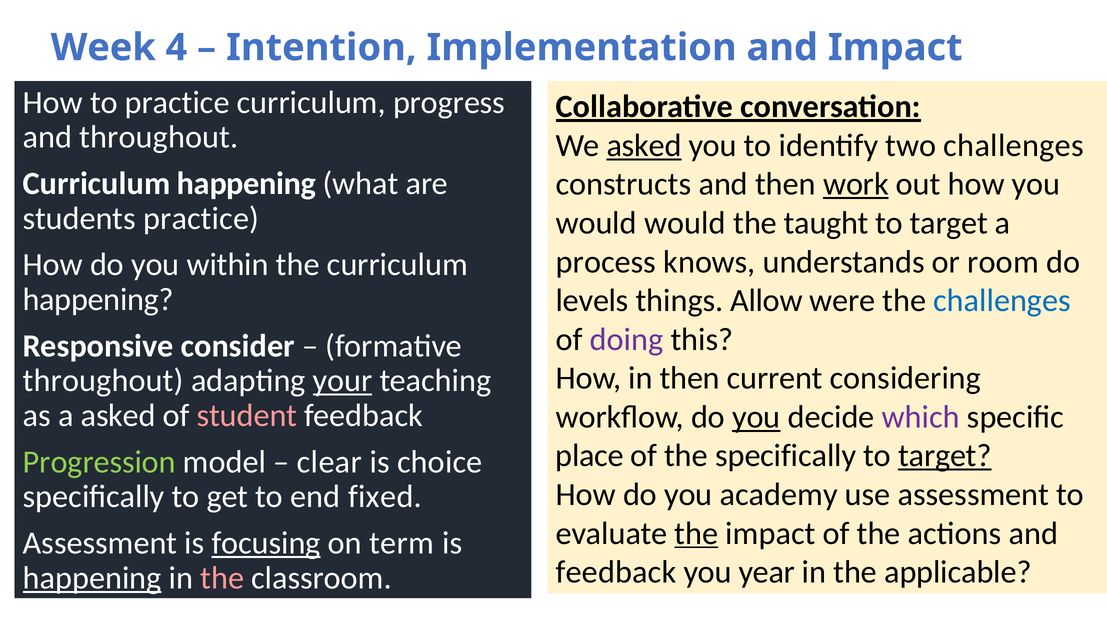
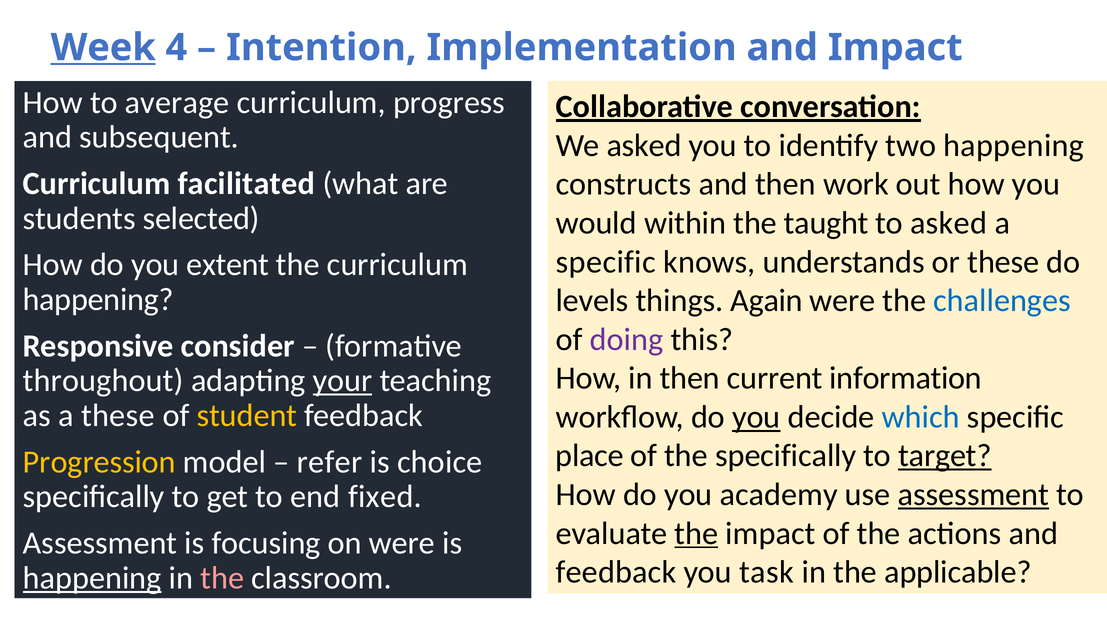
Week underline: none -> present (103, 48)
to practice: practice -> average (177, 102)
and throughout: throughout -> subsequent (159, 137)
asked underline: present -> none (644, 145)
two challenges: challenges -> happening (1014, 145)
happening: happening -> facilitated (246, 183)
work underline: present -> none (856, 184)
students practice: practice -> selected (201, 218)
would would: would -> within (685, 223)
target: target -> asked (949, 223)
process: process -> specific (606, 262)
or room: room -> these (1003, 262)
within: within -> extent (228, 265)
Allow: Allow -> Again (767, 300)
considering: considering -> information (906, 378)
a asked: asked -> these (118, 415)
student colour: pink -> yellow (247, 415)
which colour: purple -> blue (921, 417)
Progression colour: light green -> yellow (99, 462)
clear: clear -> refer (329, 462)
assessment underline: none -> present (973, 494)
focusing underline: present -> none (266, 543)
on term: term -> were (402, 543)
year: year -> task (766, 572)
